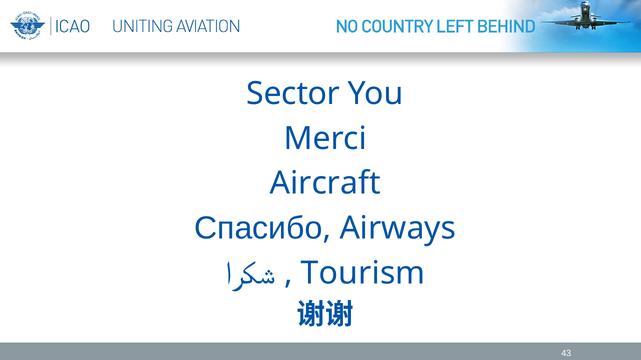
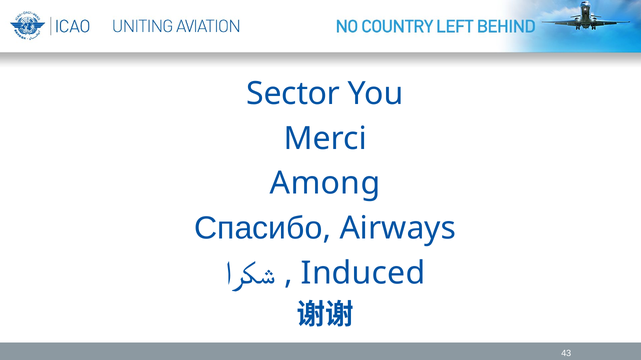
Aircraft: Aircraft -> Among (325, 184)
Tourism: Tourism -> Induced (363, 273)
